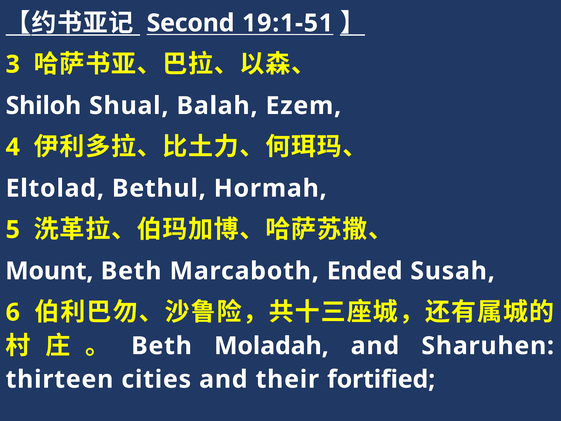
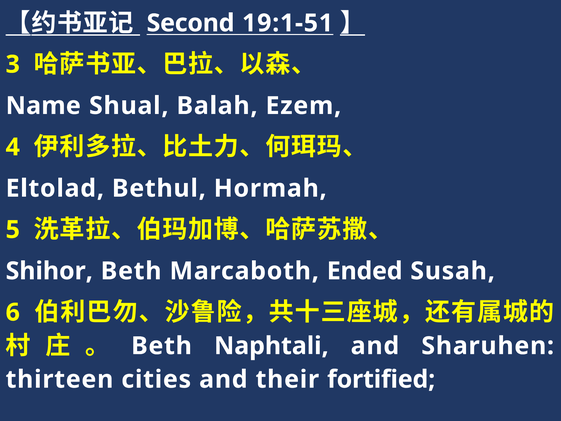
Shiloh: Shiloh -> Name (43, 106)
Mount: Mount -> Shihor (49, 271)
Moladah: Moladah -> Naphtali (271, 346)
